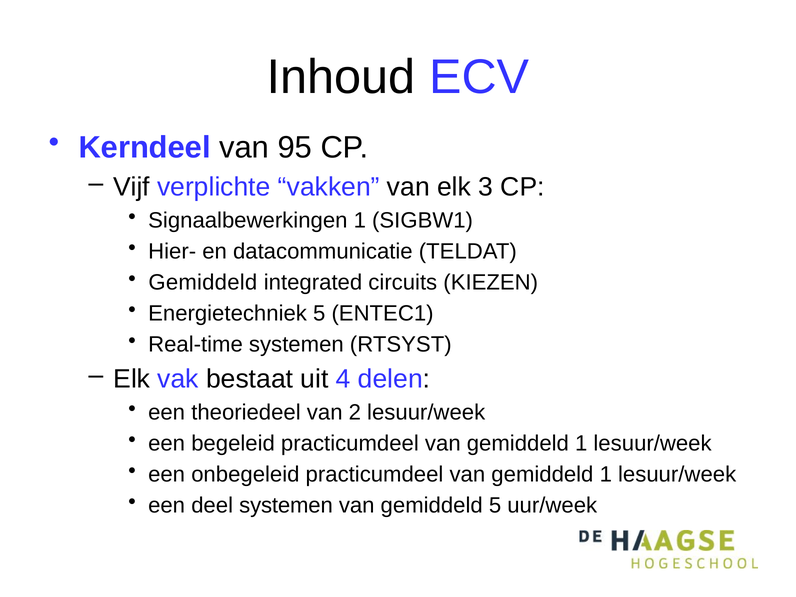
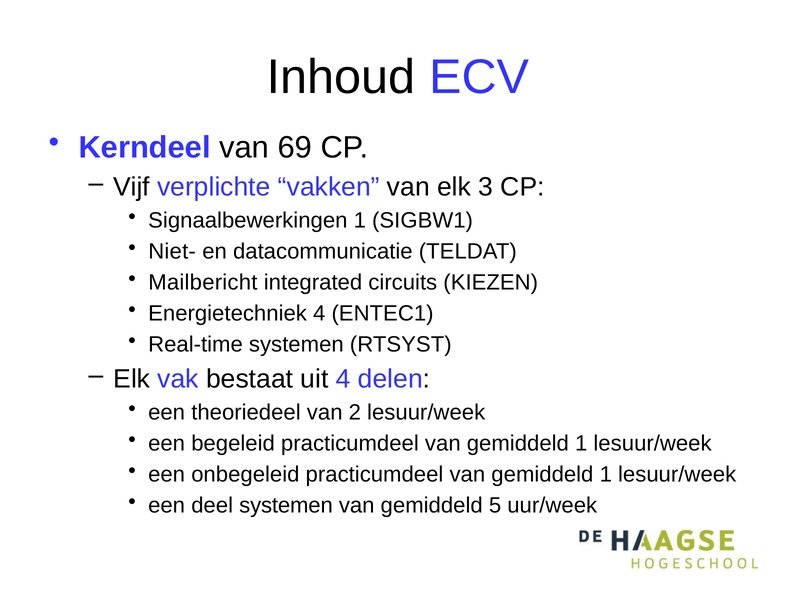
95: 95 -> 69 (295, 148)
Hier-: Hier- -> Niet- (172, 251)
Gemiddeld: Gemiddeld -> Mailbericht (203, 282)
Energietechniek 5: 5 -> 4 (319, 313)
